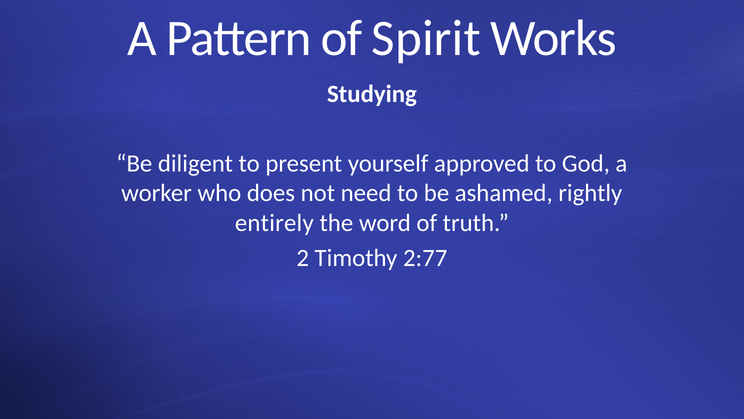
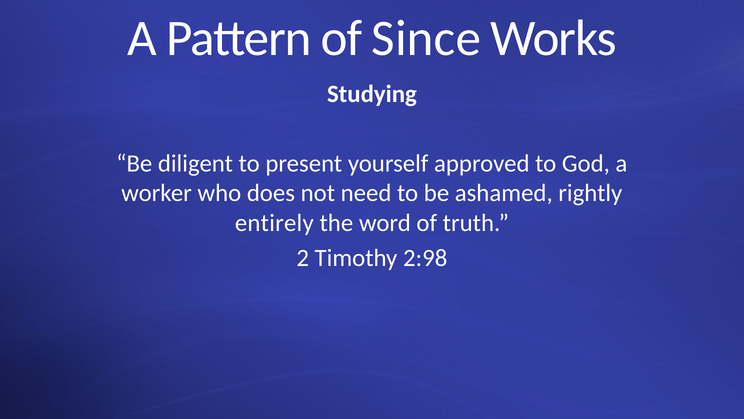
Spirit: Spirit -> Since (426, 38)
2:77: 2:77 -> 2:98 (425, 258)
